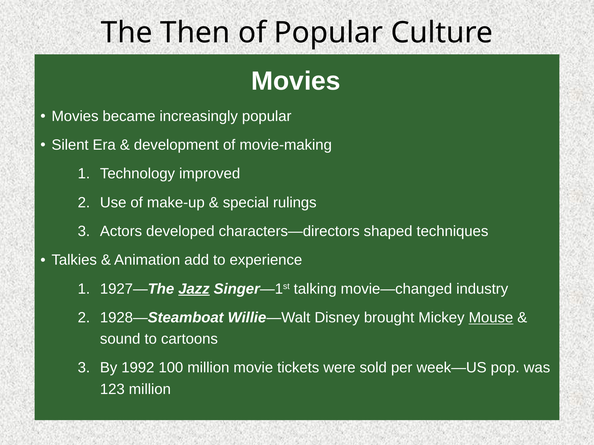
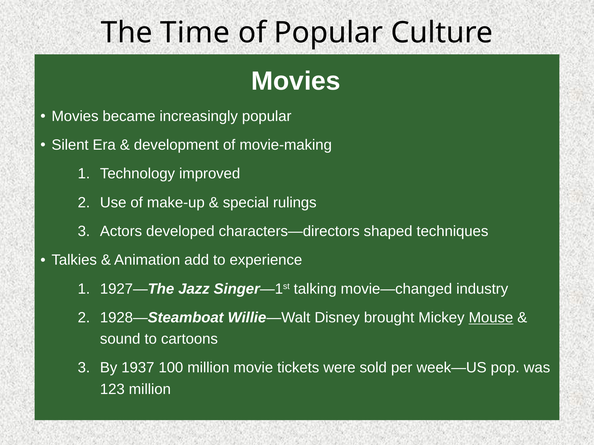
Then: Then -> Time (195, 33)
Jazz underline: present -> none (194, 289)
1992: 1992 -> 1937 (138, 368)
